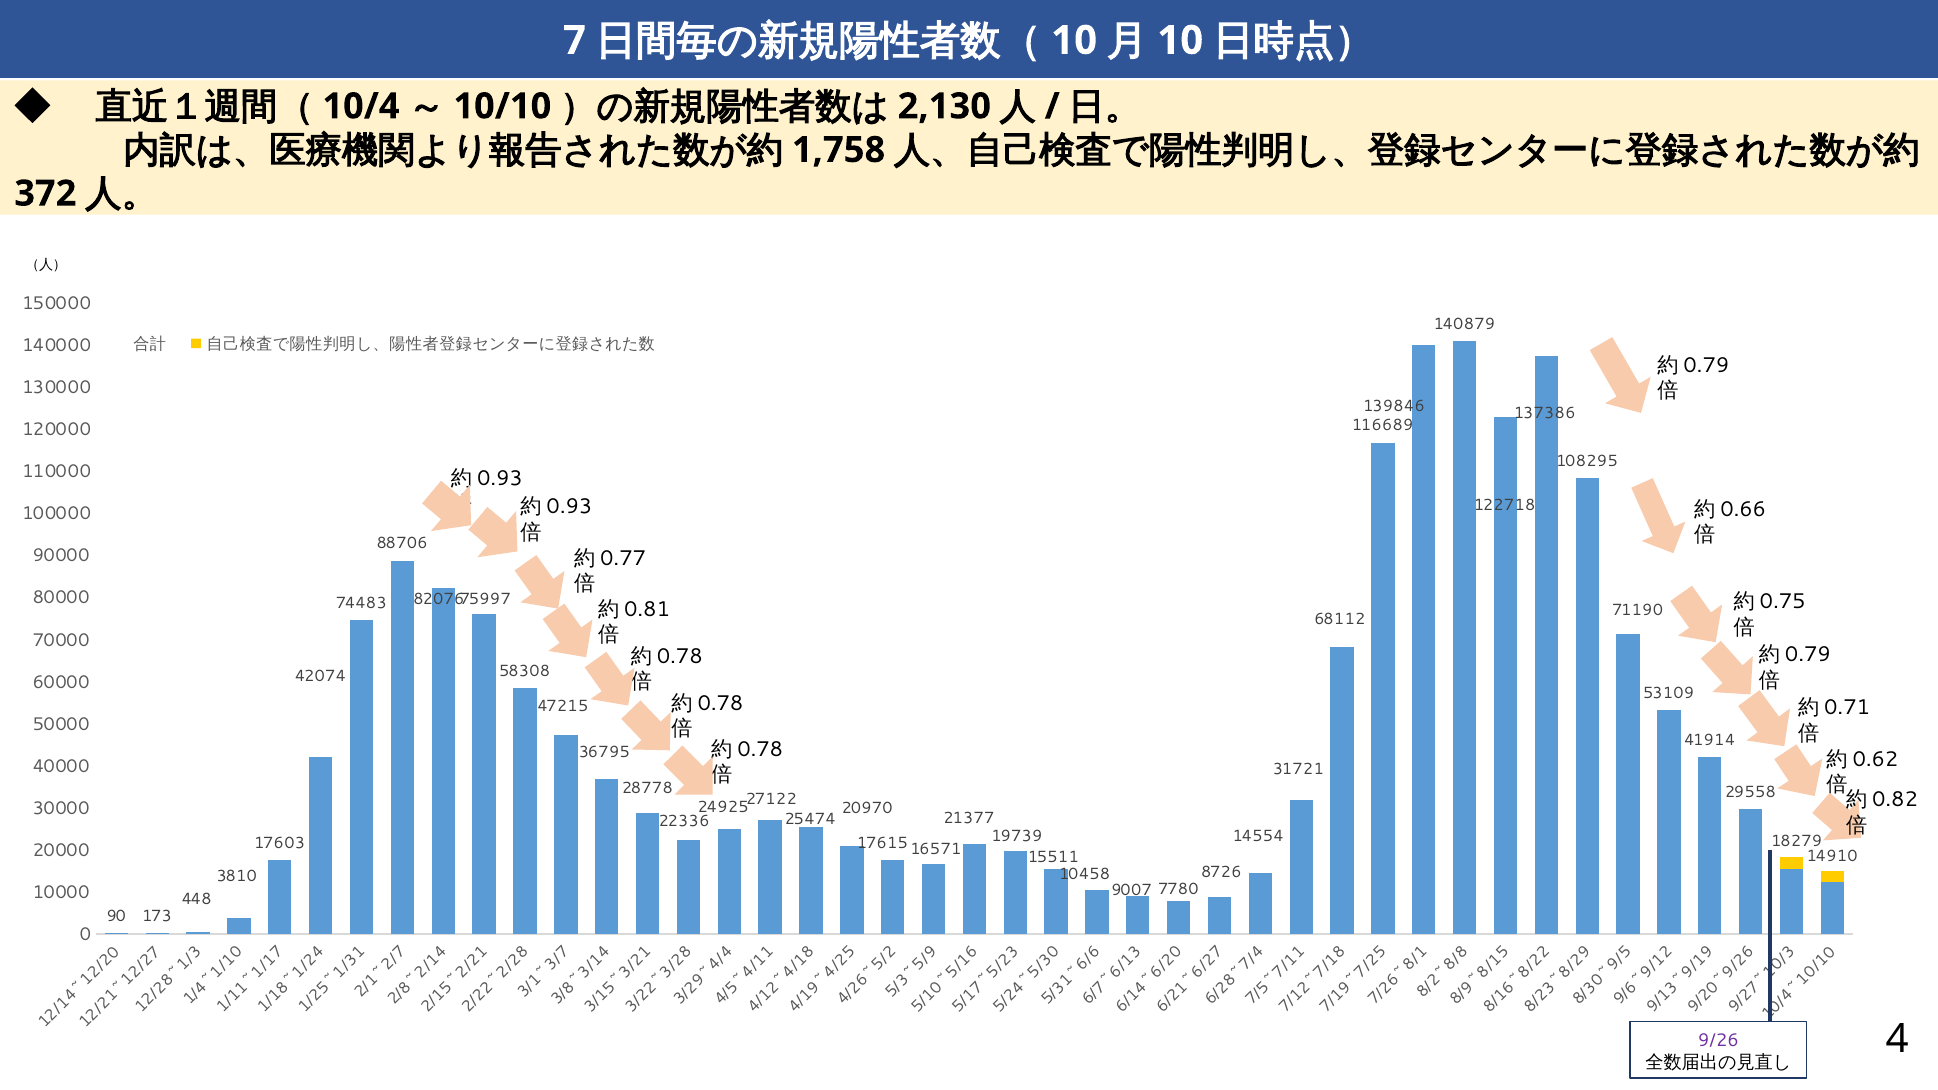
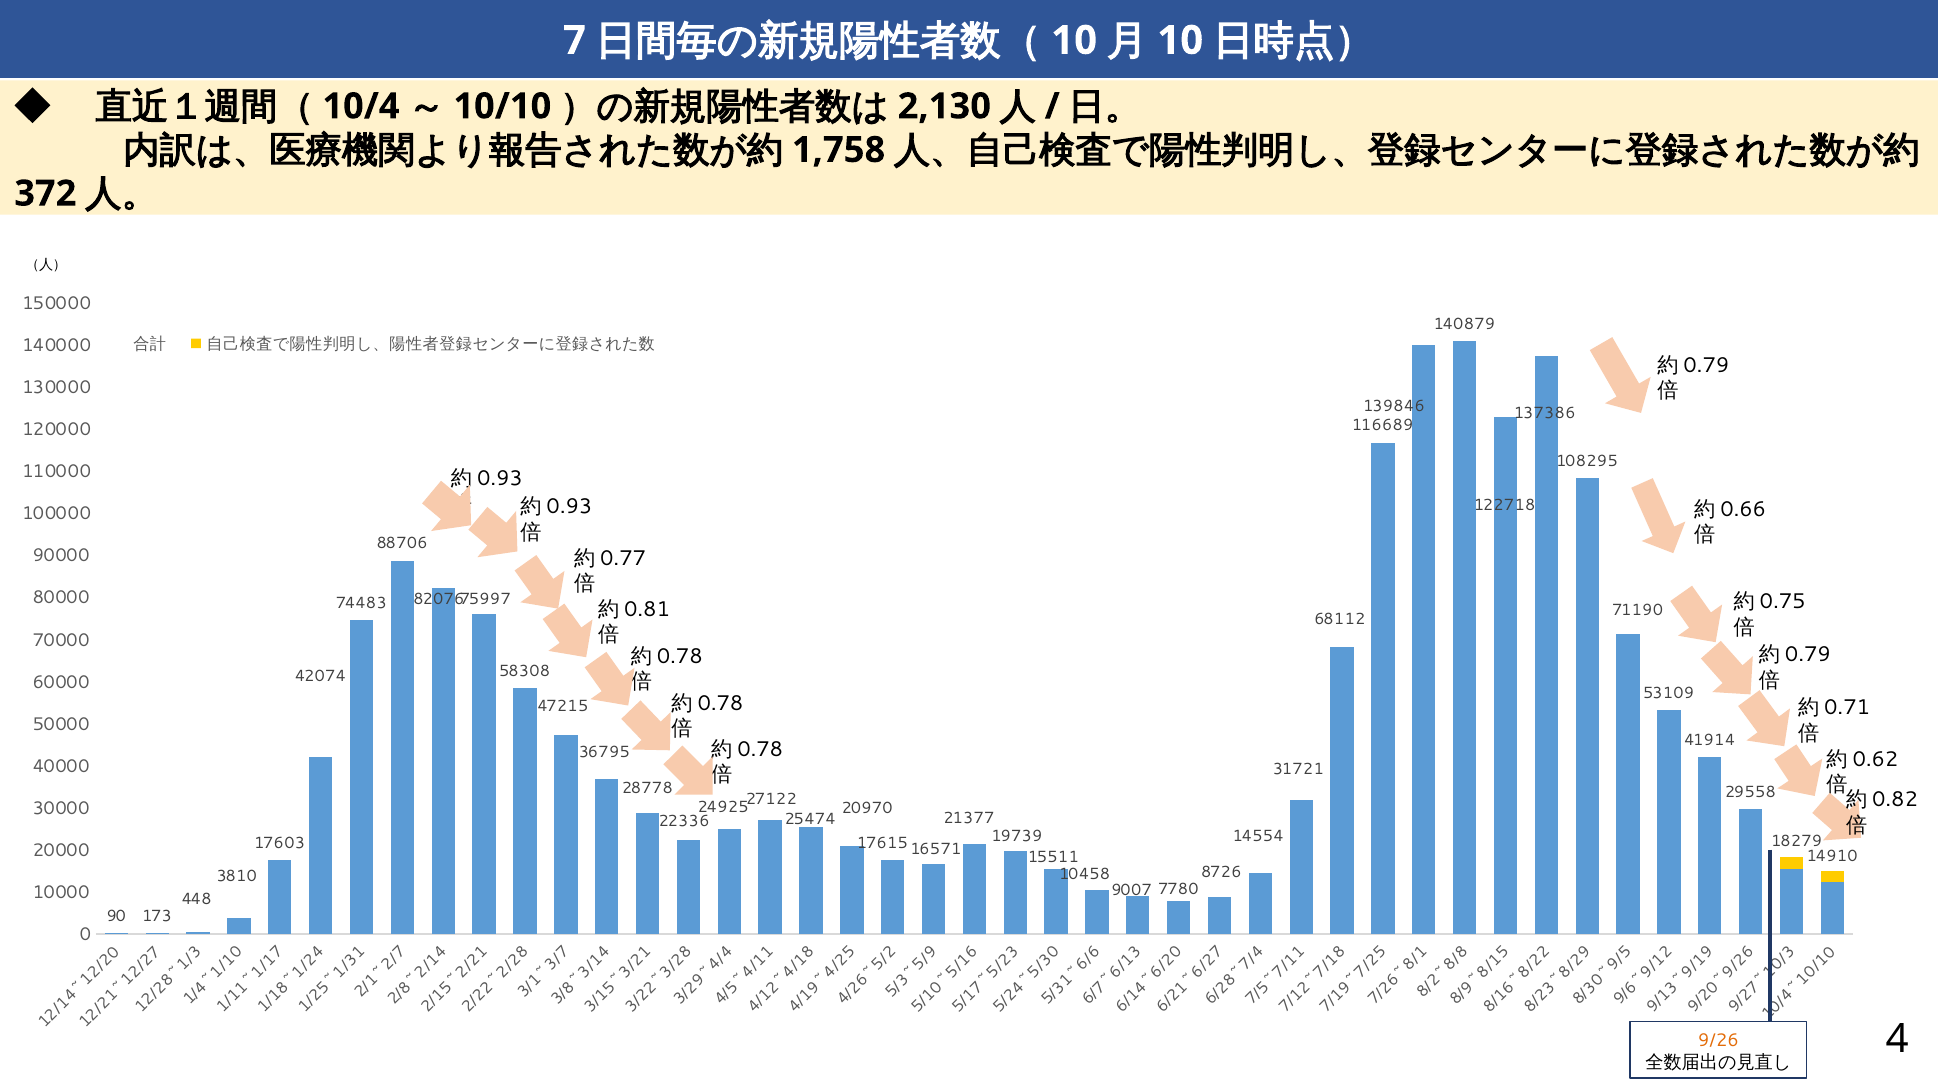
9/26 colour: purple -> orange (1718, 1041)
